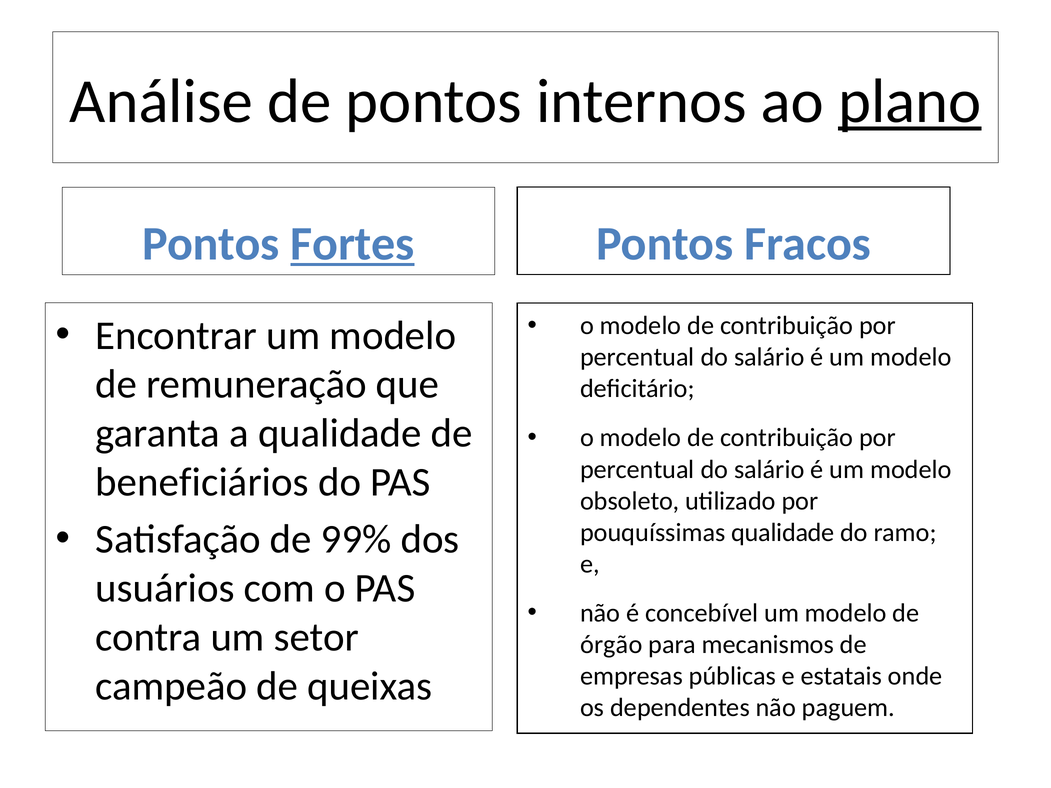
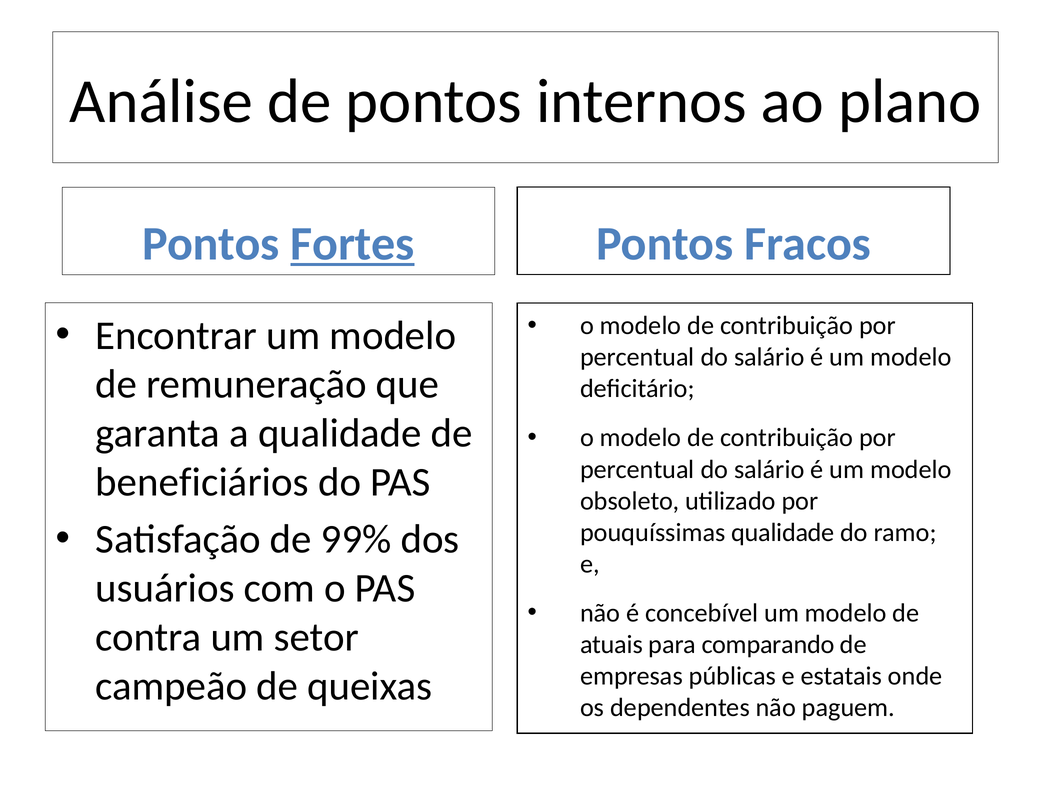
plano underline: present -> none (910, 102)
órgão: órgão -> atuais (611, 645)
mecanismos: mecanismos -> comparando (768, 645)
